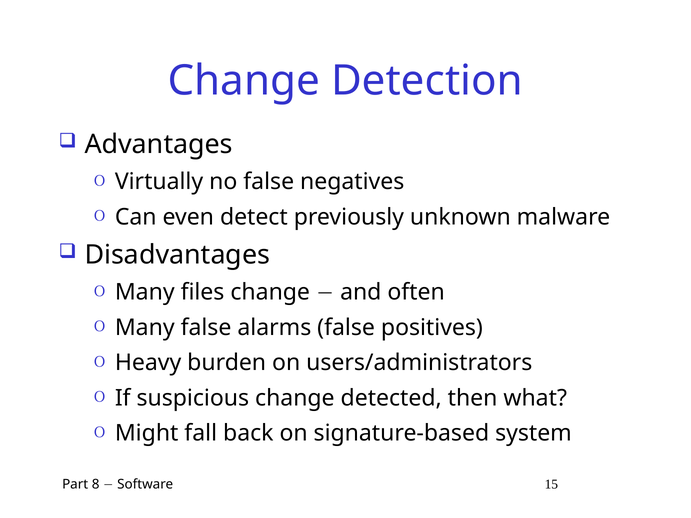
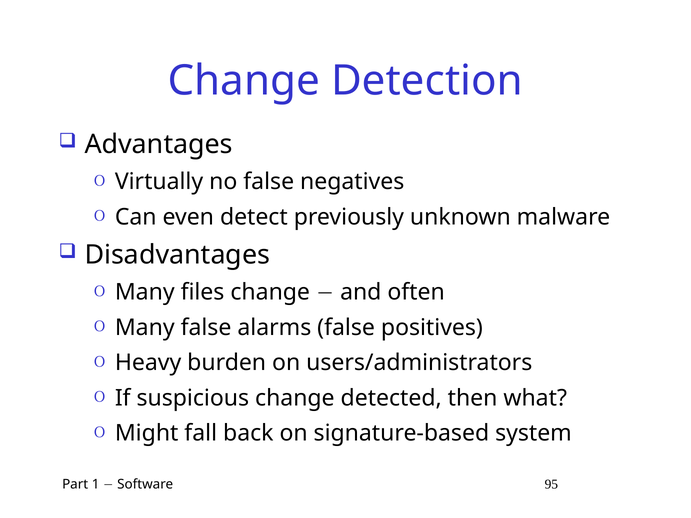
8: 8 -> 1 (96, 485)
15: 15 -> 95 (551, 485)
